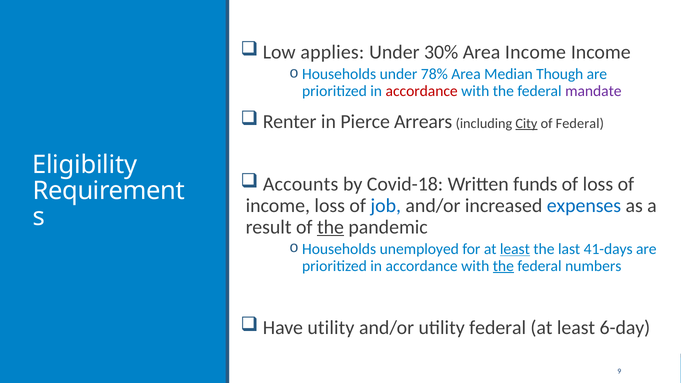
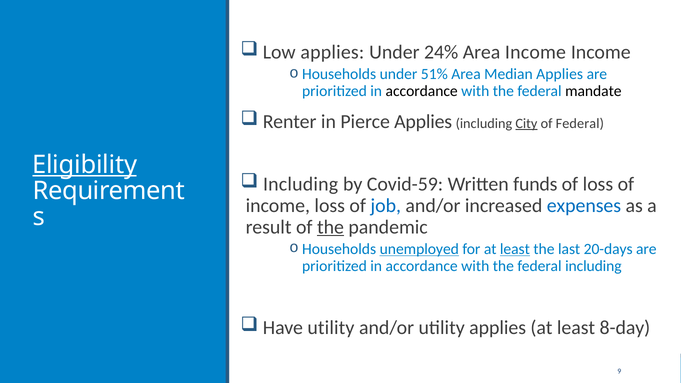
30%: 30% -> 24% (441, 52)
78%: 78% -> 51% (434, 74)
Median Though: Though -> Applies (560, 74)
accordance colour: red -> black (422, 91)
mandate colour: purple -> black (593, 91)
Pierce Arrears: Arrears -> Applies (423, 122)
Eligibility underline: none -> present (85, 165)
Accounts: Accounts -> Including (301, 184)
Covid-18: Covid-18 -> Covid-59 (405, 184)
unemployed underline: none -> present (419, 249)
41-days: 41-days -> 20-days (608, 249)
the underline: present -> none (503, 266)
federal numbers: numbers -> including (593, 266)
utility federal: federal -> applies (498, 328)
6-day: 6-day -> 8-day (625, 328)
